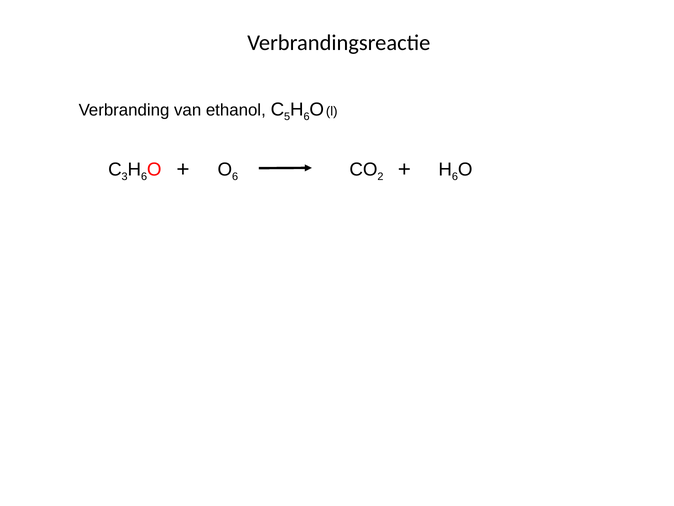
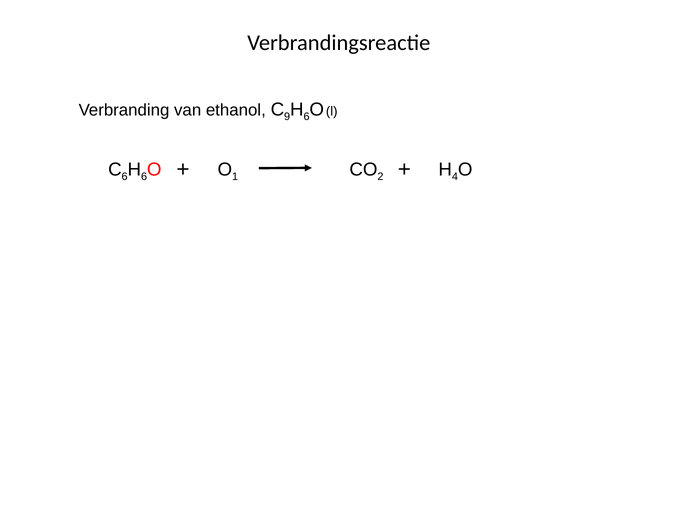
5: 5 -> 9 (287, 117)
3: 3 -> 6 (125, 176)
6: 6 -> 1 (235, 176)
6: 6 -> 4 (455, 176)
